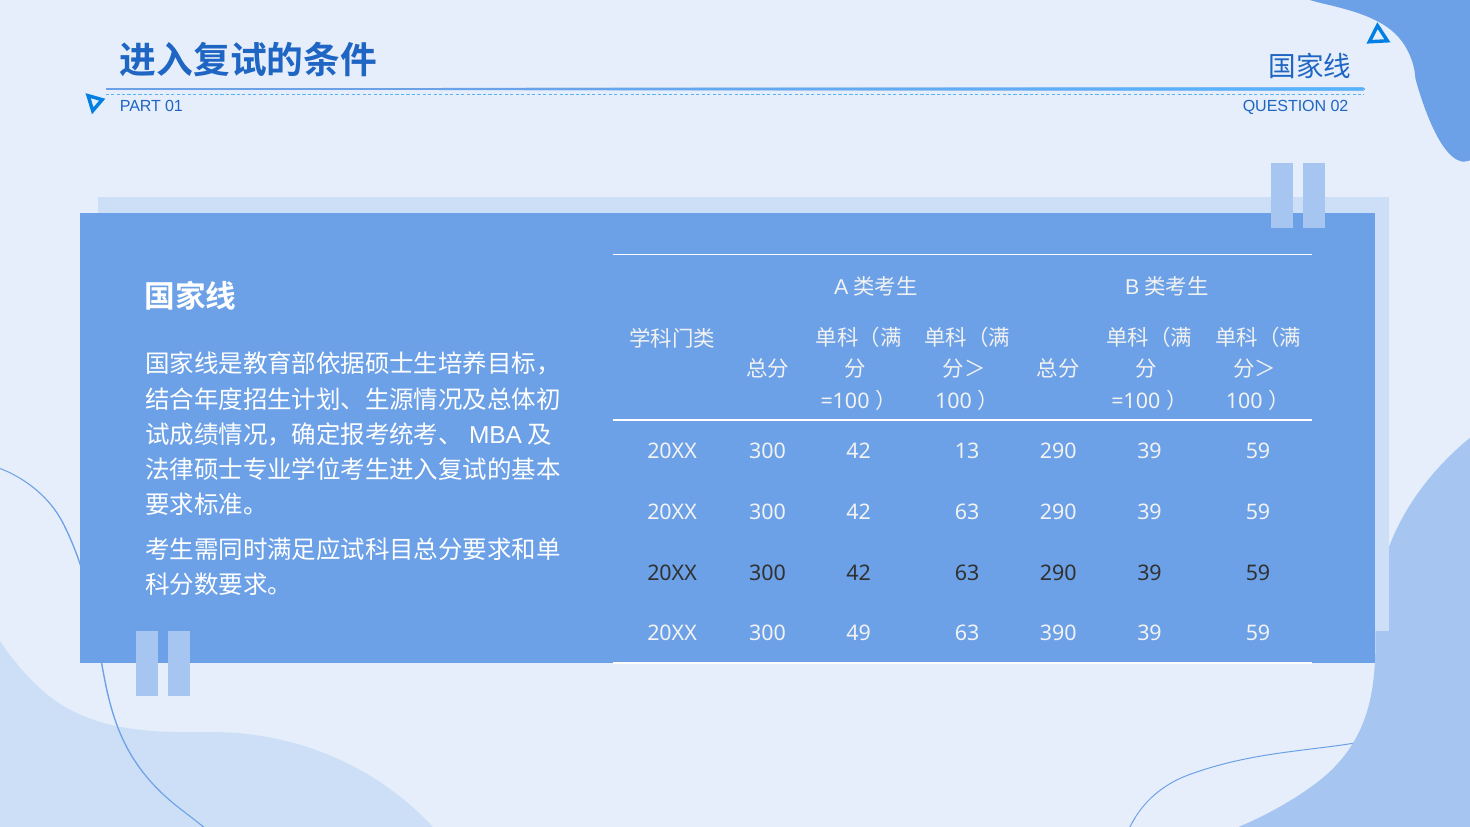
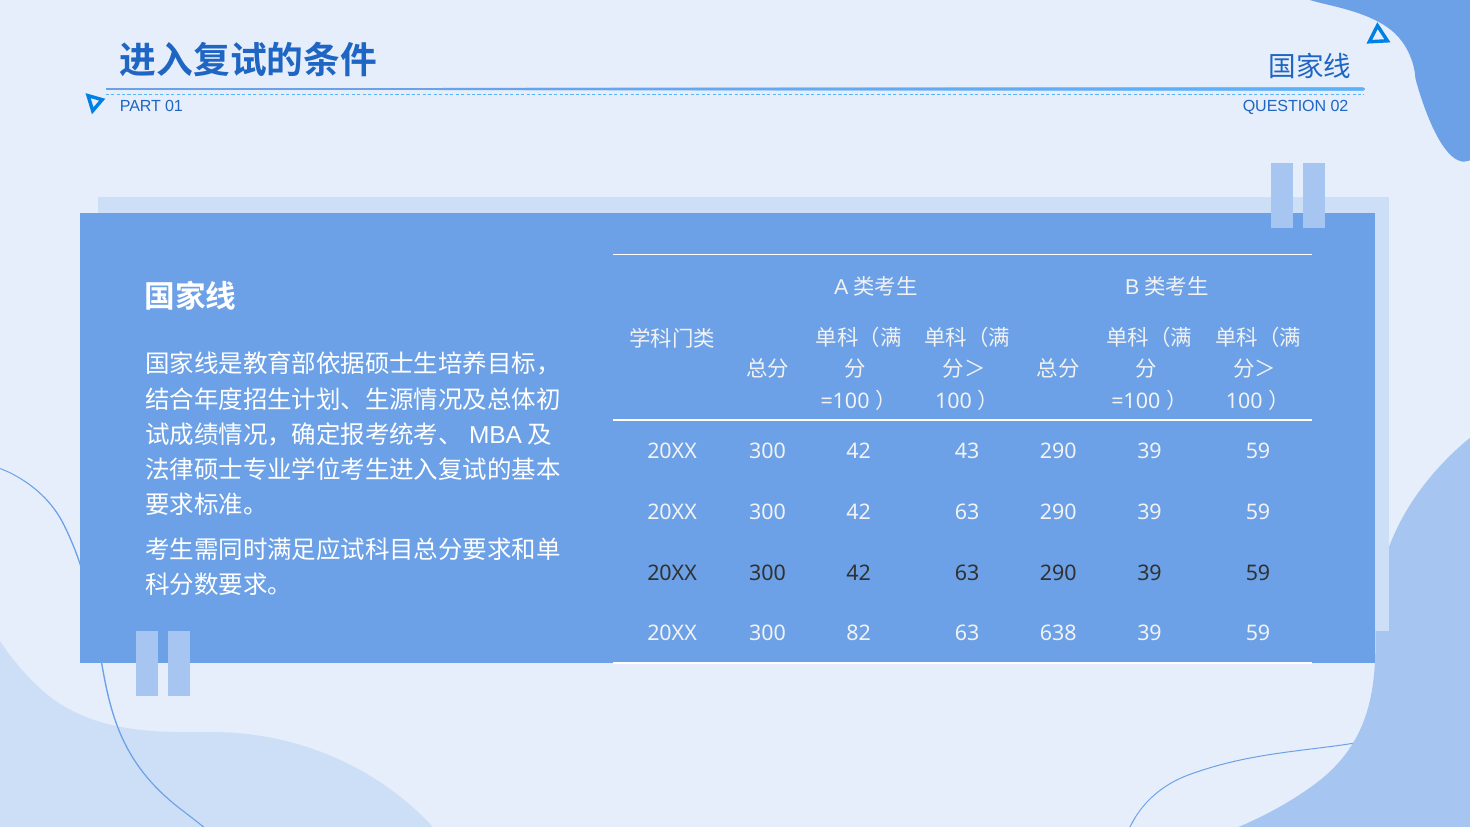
13: 13 -> 43 (967, 451)
49: 49 -> 82 (859, 634)
390: 390 -> 638 (1058, 634)
